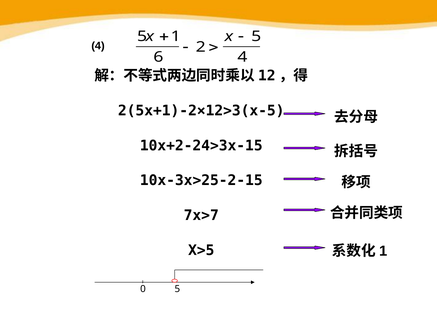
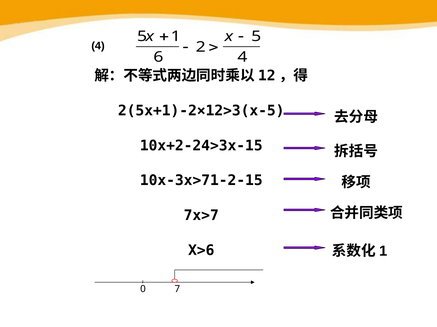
10x-3x>25-2-15: 10x-3x>25-2-15 -> 10x-3x>71-2-15 (201, 181)
X>5: X>5 -> X>6 (201, 251)
0 5: 5 -> 7 (177, 290)
